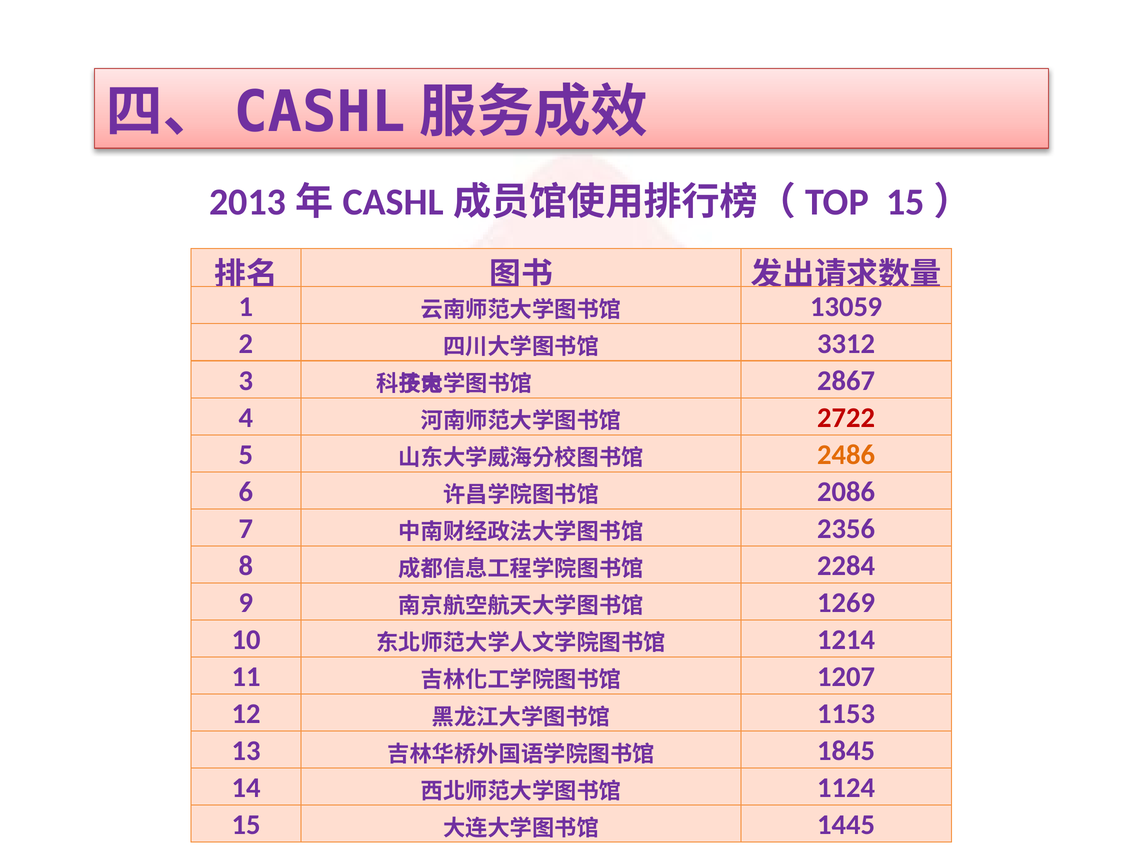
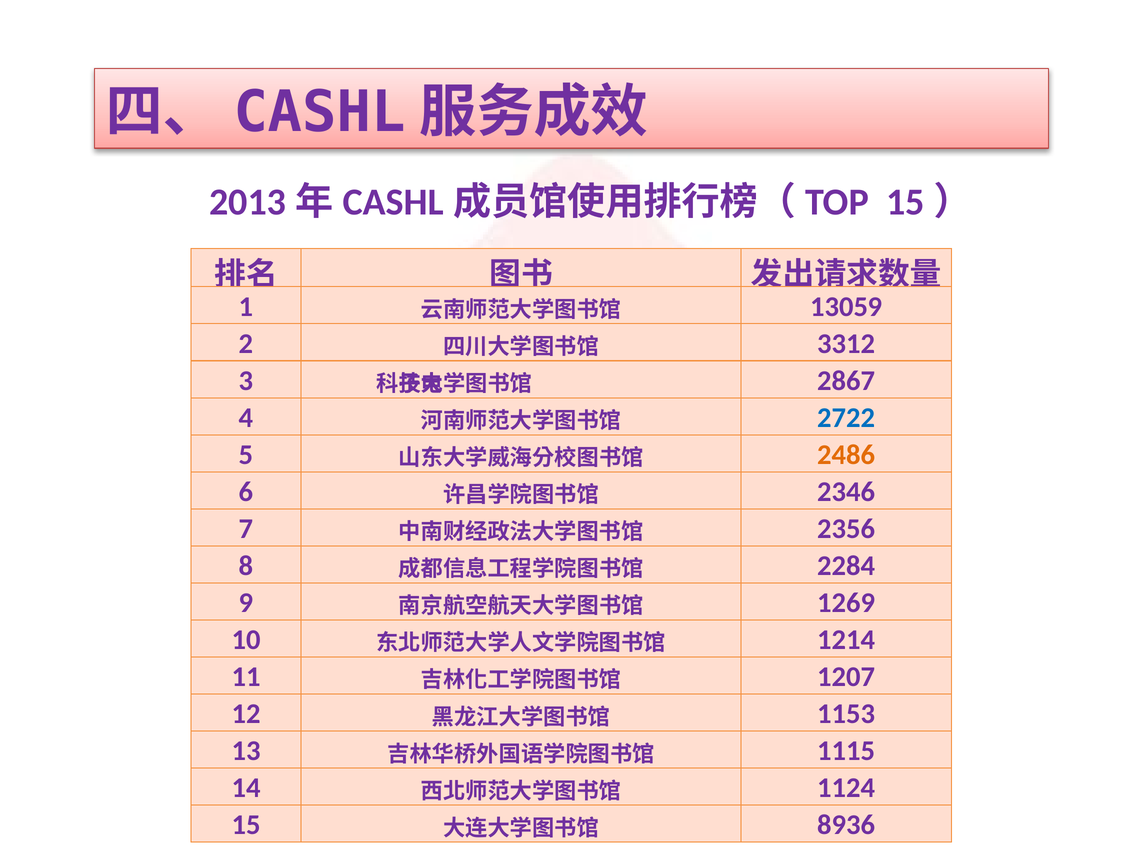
2722 colour: red -> blue (846, 418)
2086: 2086 -> 2346 (846, 492)
1845: 1845 -> 1115 (846, 751)
1445: 1445 -> 8936 (846, 825)
